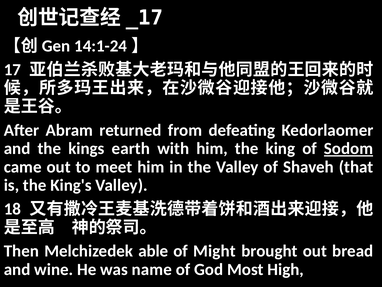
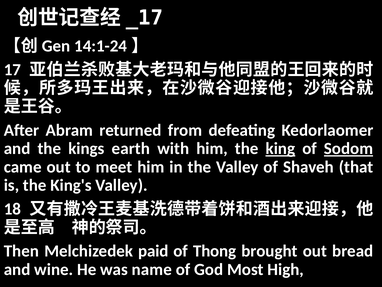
king underline: none -> present (280, 148)
able: able -> paid (153, 251)
Might: Might -> Thong (215, 251)
